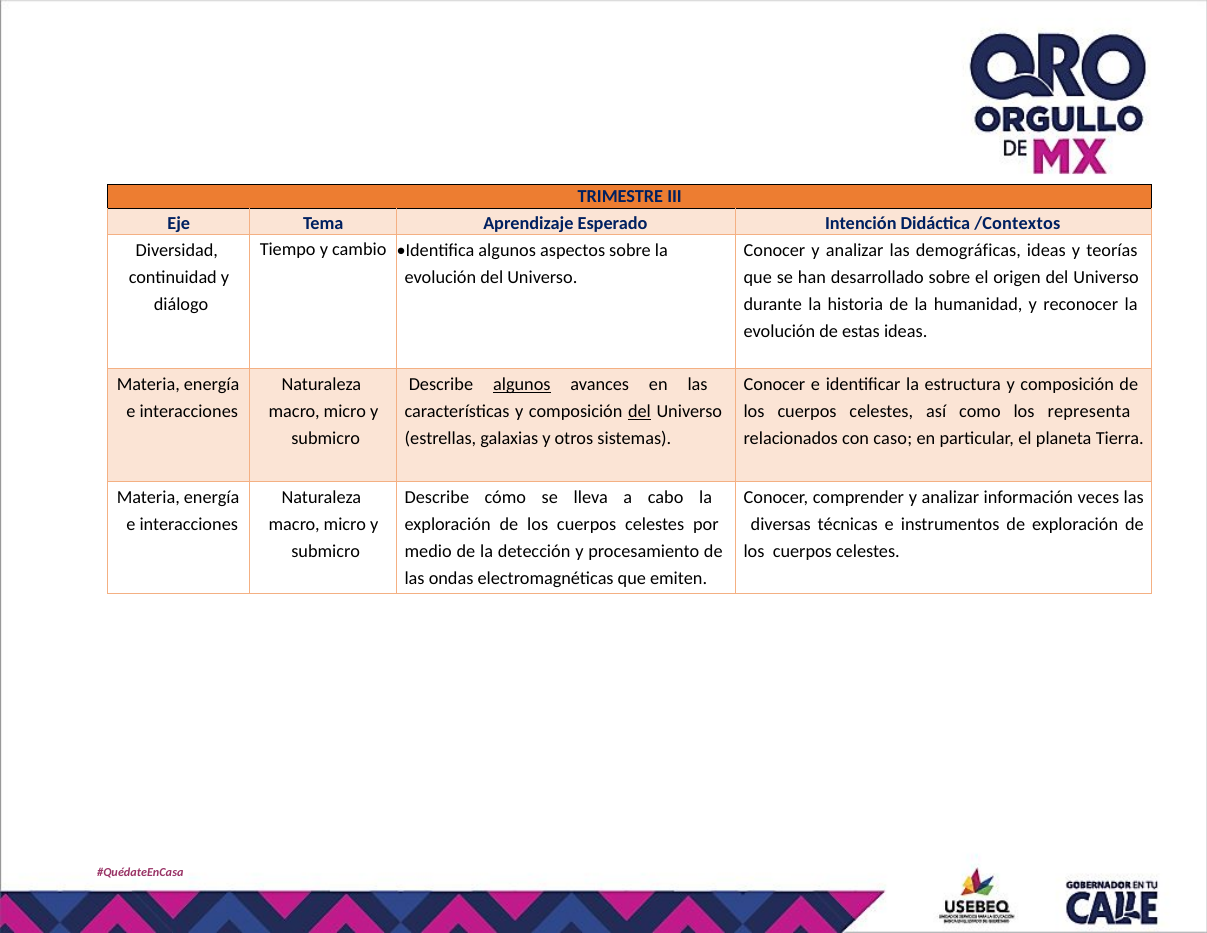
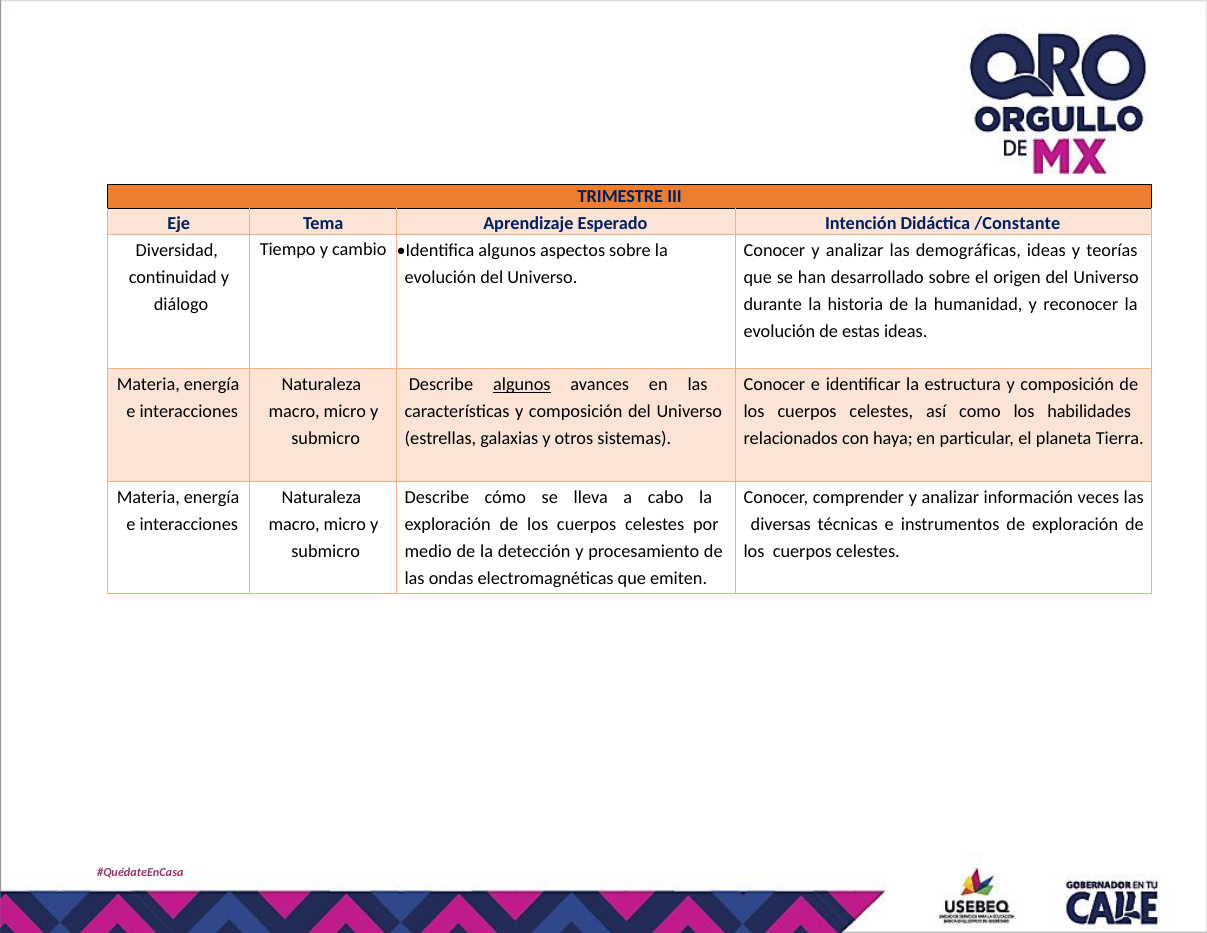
/Contextos: /Contextos -> /Constante (1017, 223)
del underline: present -> none (639, 412)
representa: representa -> habilidades (1089, 412)
caso: caso -> haya (893, 439)
